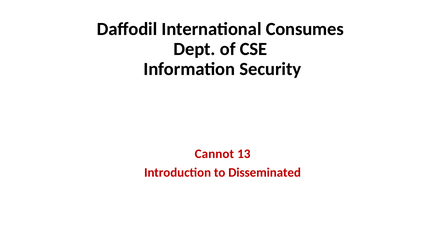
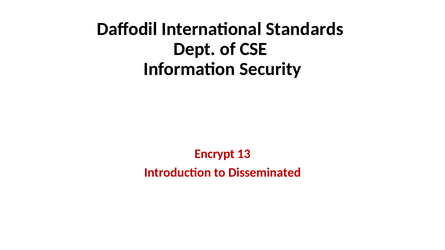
Consumes: Consumes -> Standards (305, 29)
Cannot: Cannot -> Encrypt (215, 154)
